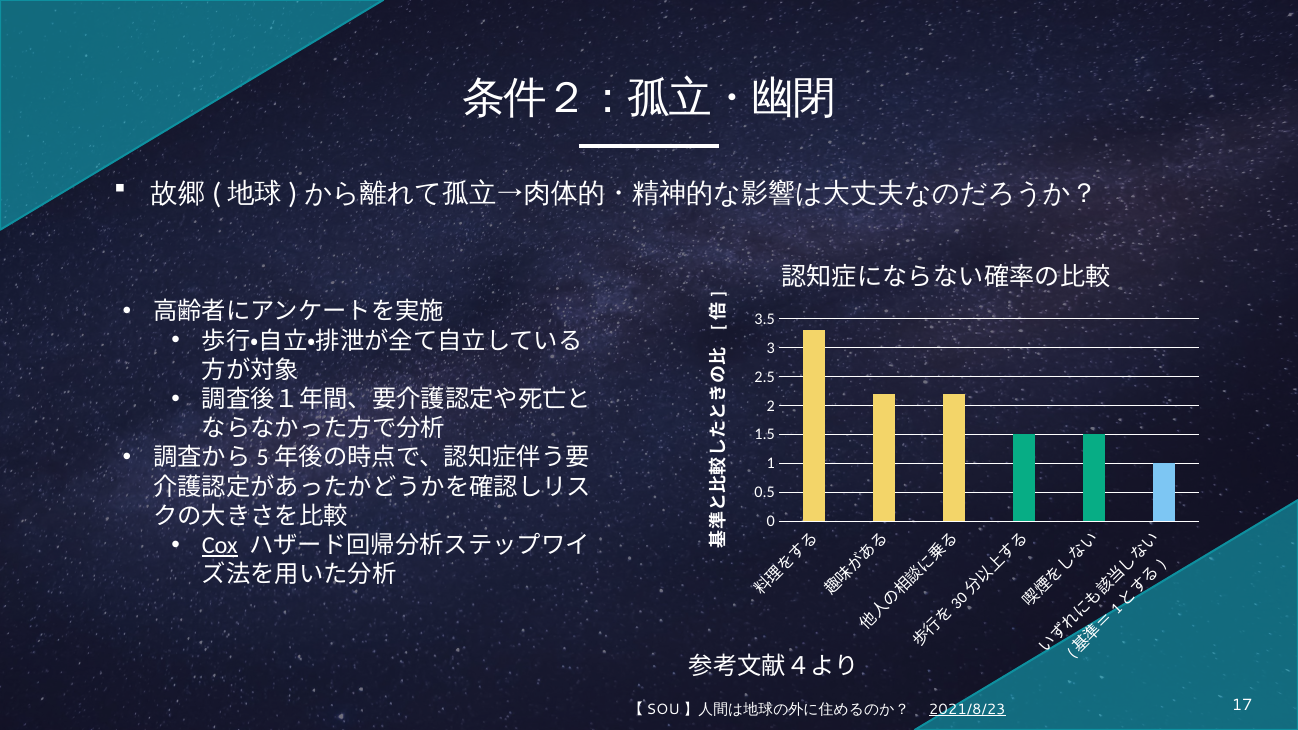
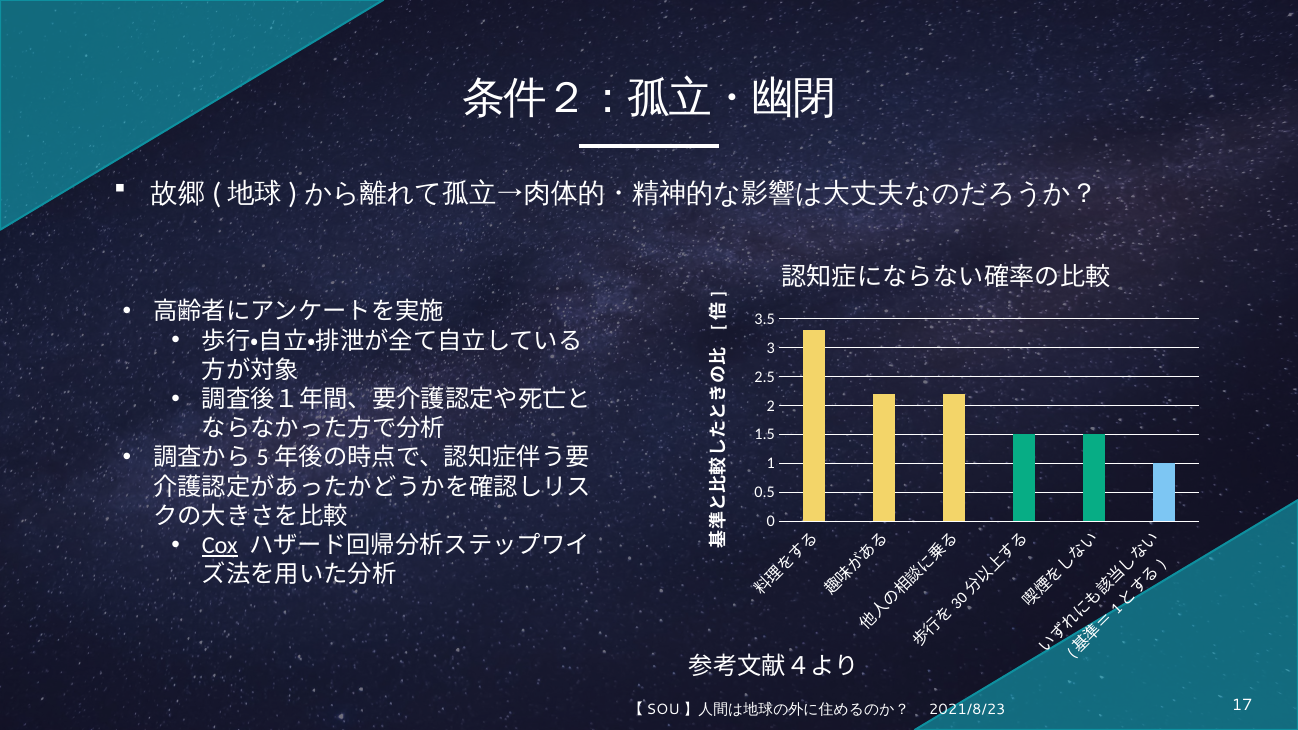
2021/8/23 underline: present -> none (967, 709)
